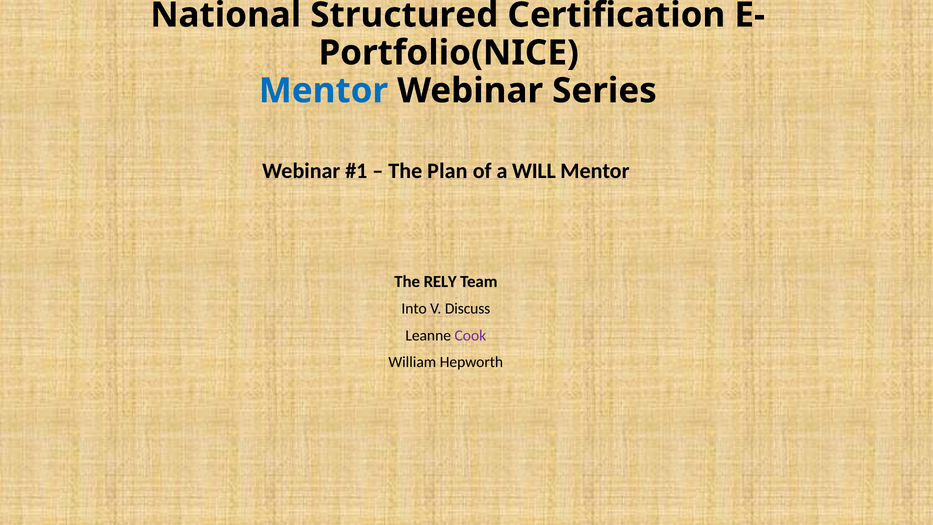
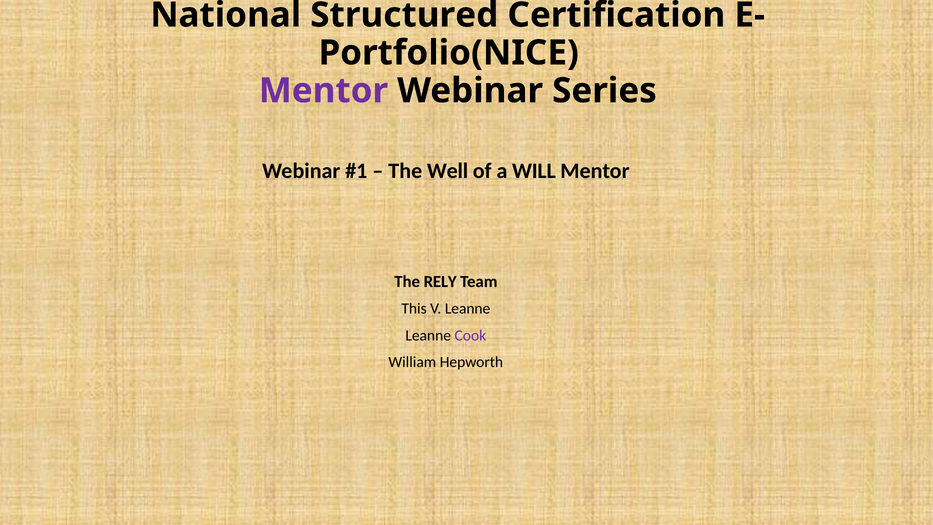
Mentor colour: blue -> purple (323, 91)
Plan: Plan -> Well (448, 171)
Into: Into -> This (414, 309)
V Discuss: Discuss -> Leanne (468, 309)
